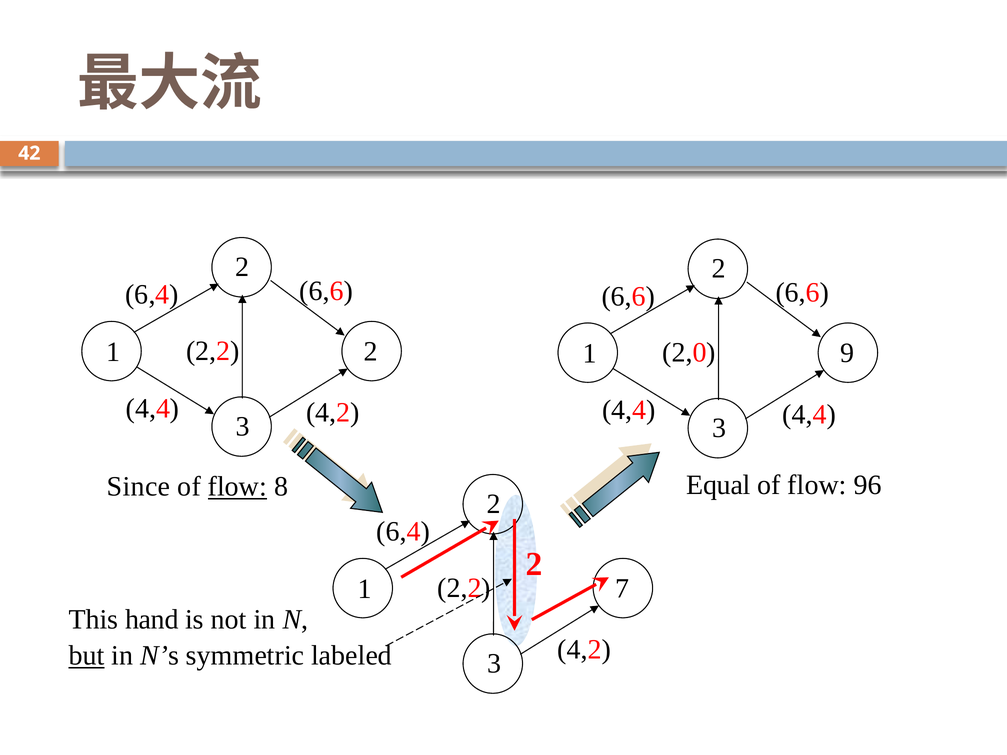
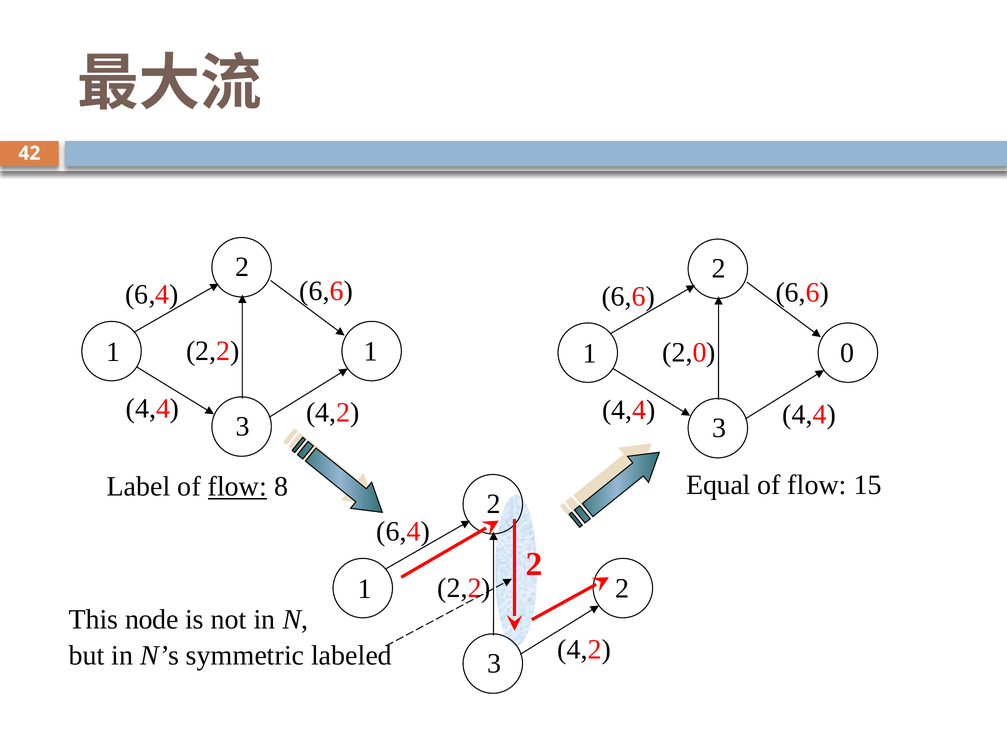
1 2: 2 -> 1 (371, 351)
9: 9 -> 0 (847, 353)
Since: Since -> Label (139, 487)
96: 96 -> 15 (868, 485)
1 7: 7 -> 2 (622, 589)
hand: hand -> node (152, 620)
but underline: present -> none (87, 656)
